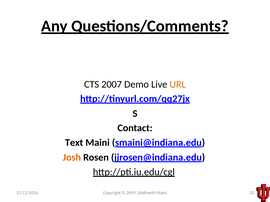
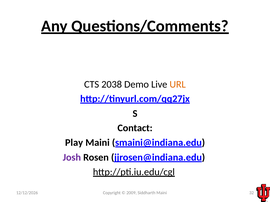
2007: 2007 -> 2038 (112, 85)
Text: Text -> Play (74, 143)
Josh colour: orange -> purple (72, 158)
